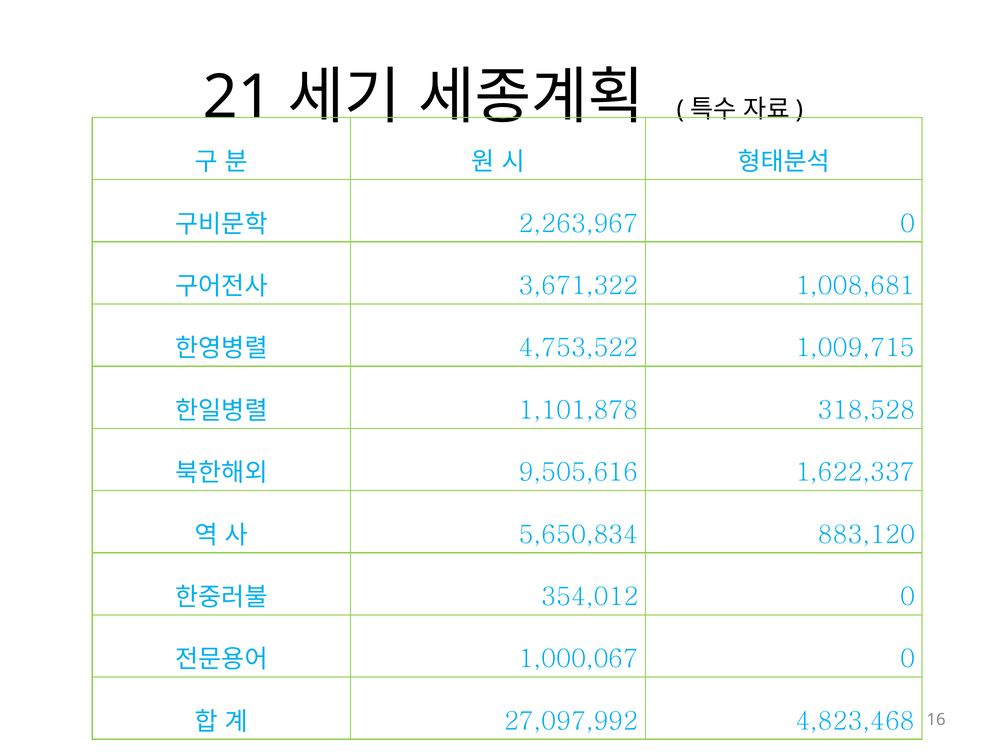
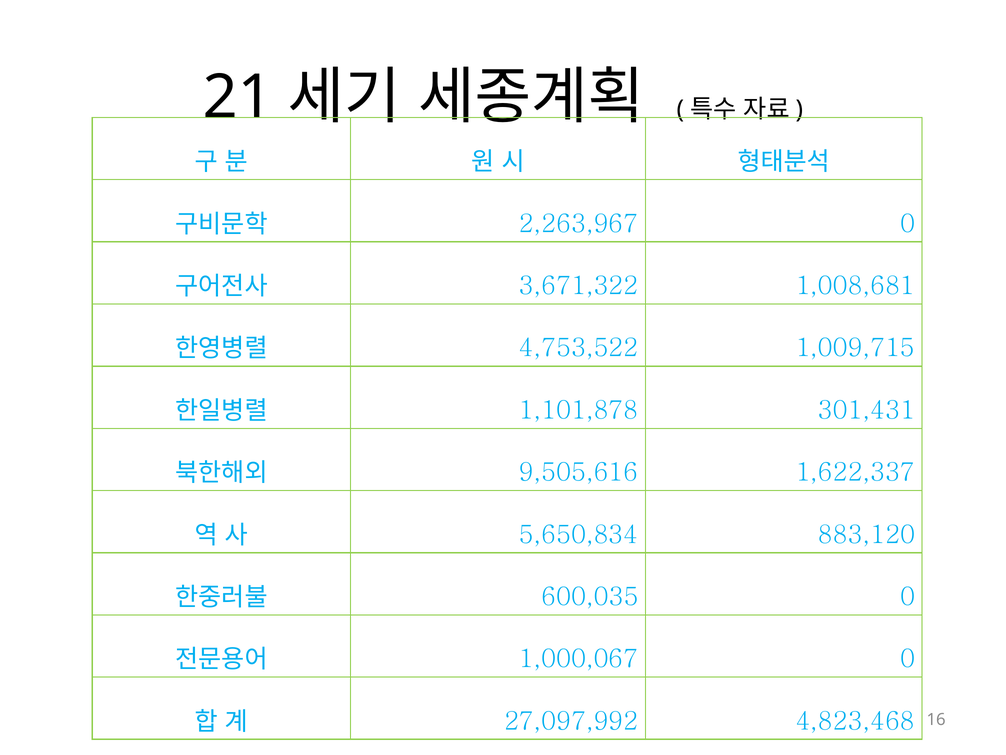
318,528: 318,528 -> 301,431 (867, 410)
354,012: 354,012 -> 600,035 (590, 596)
